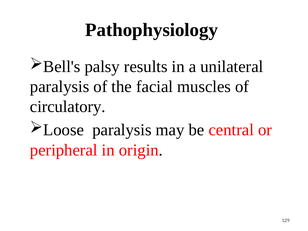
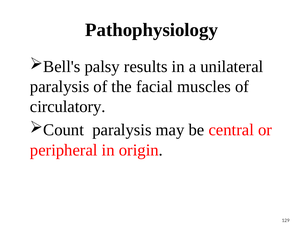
Loose: Loose -> Count (64, 130)
